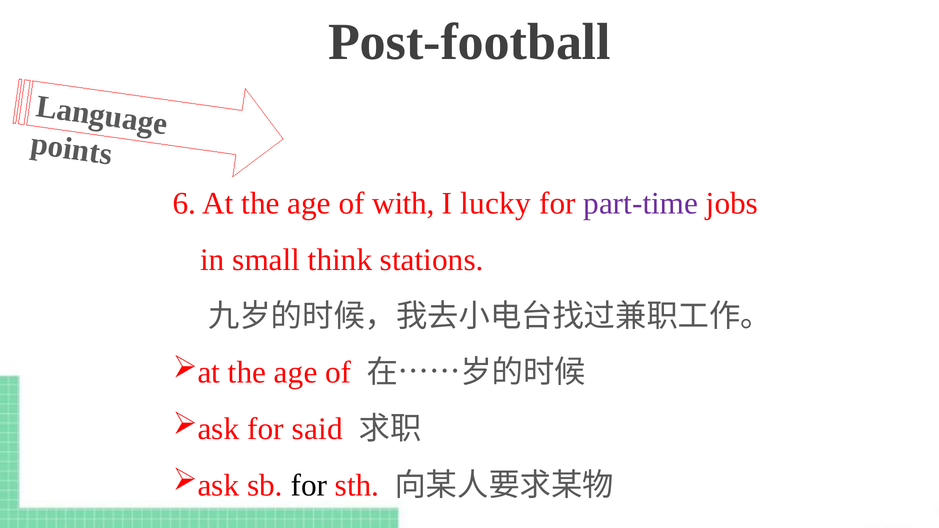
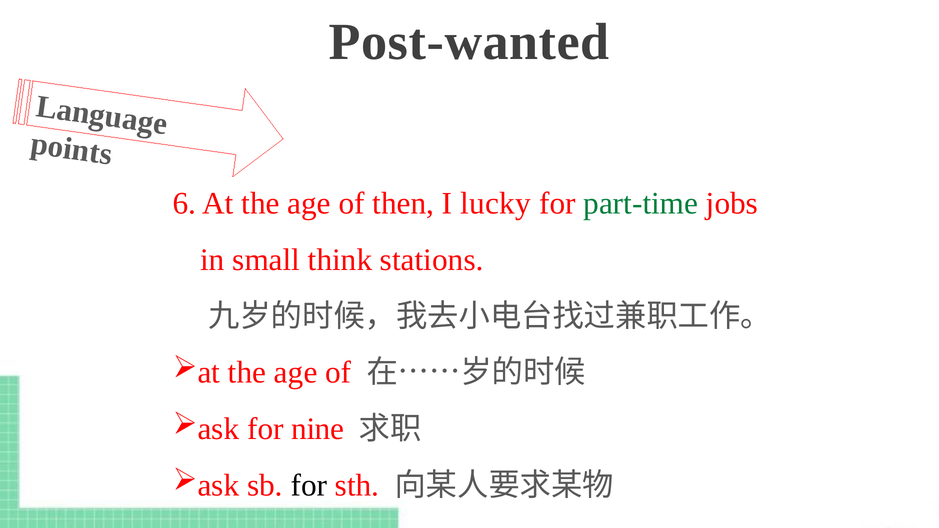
Post-football: Post-football -> Post-wanted (469, 42)
with: with -> then (403, 204)
part-time colour: purple -> green (641, 204)
said: said -> nine (318, 429)
